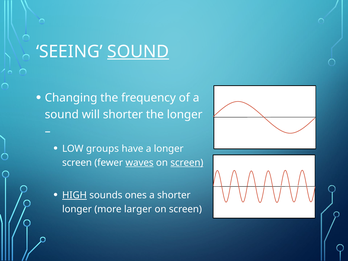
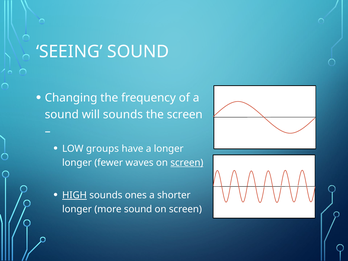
SOUND underline: present -> none (138, 52)
will shorter: shorter -> sounds (123, 115)
the longer: longer -> screen (185, 115)
screen: screen -> longer (77, 163)
waves underline: present -> none (140, 163)
more larger: larger -> sound (138, 209)
